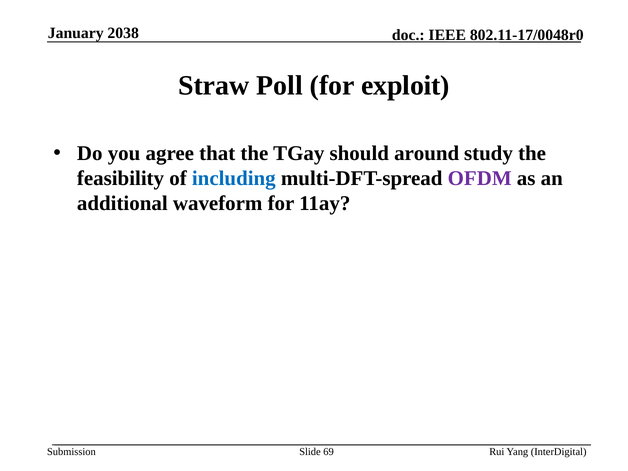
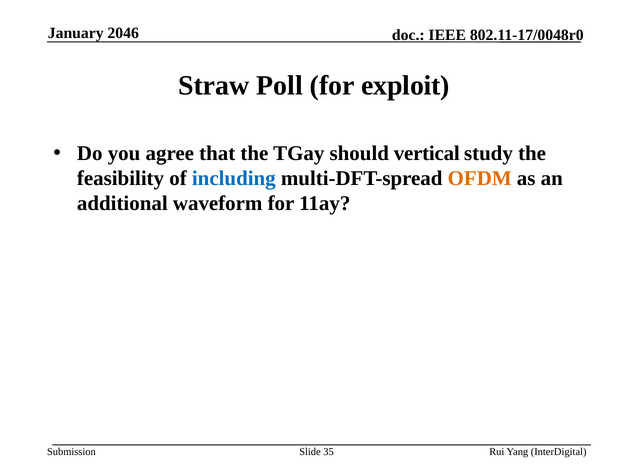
2038: 2038 -> 2046 (123, 33)
around: around -> vertical (427, 153)
OFDM colour: purple -> orange (480, 178)
69: 69 -> 35 (329, 452)
